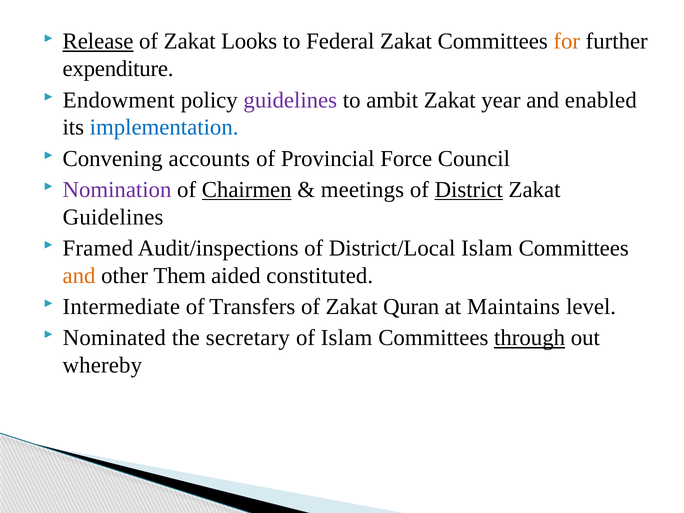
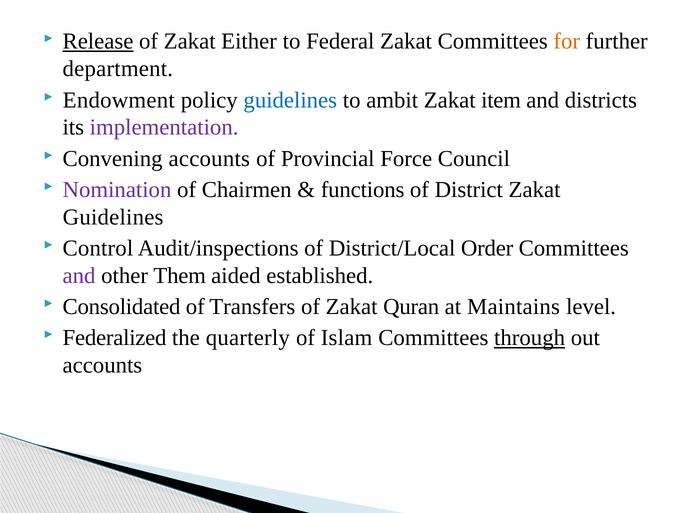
Looks: Looks -> Either (249, 41)
expenditure: expenditure -> department (118, 69)
guidelines colour: purple -> blue (290, 100)
year: year -> item (501, 100)
enabled: enabled -> districts (601, 100)
implementation colour: blue -> purple (164, 127)
Chairmen underline: present -> none (247, 190)
meetings: meetings -> functions (363, 190)
District underline: present -> none (469, 190)
Framed: Framed -> Control (98, 248)
District/Local Islam: Islam -> Order (487, 248)
and colour: orange -> purple (79, 276)
constituted: constituted -> established (320, 276)
Intermediate: Intermediate -> Consolidated (122, 307)
Nominated: Nominated -> Federalized (115, 338)
secretary: secretary -> quarterly (248, 338)
whereby: whereby -> accounts (102, 365)
